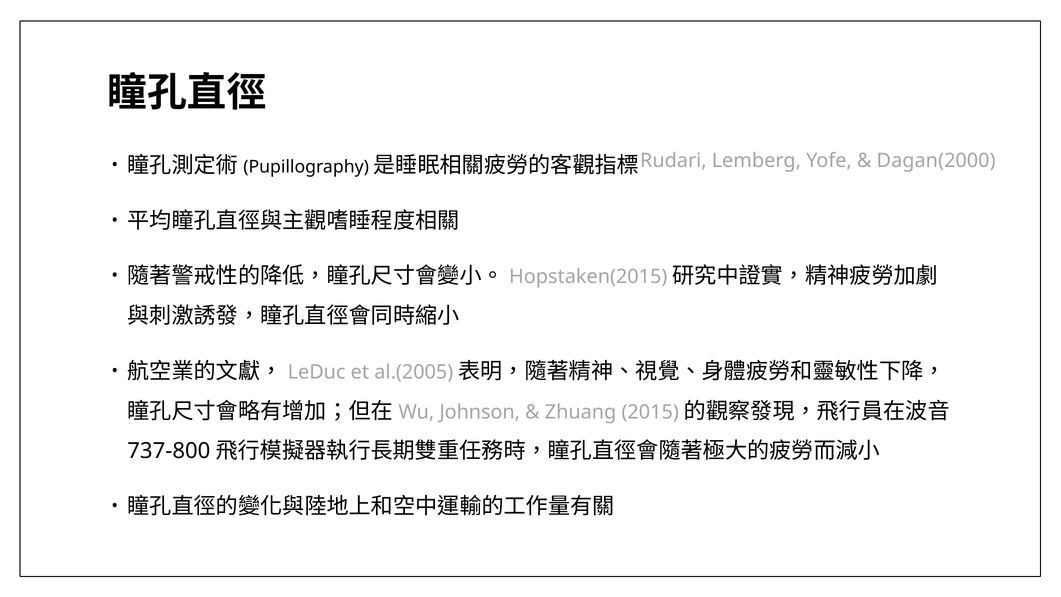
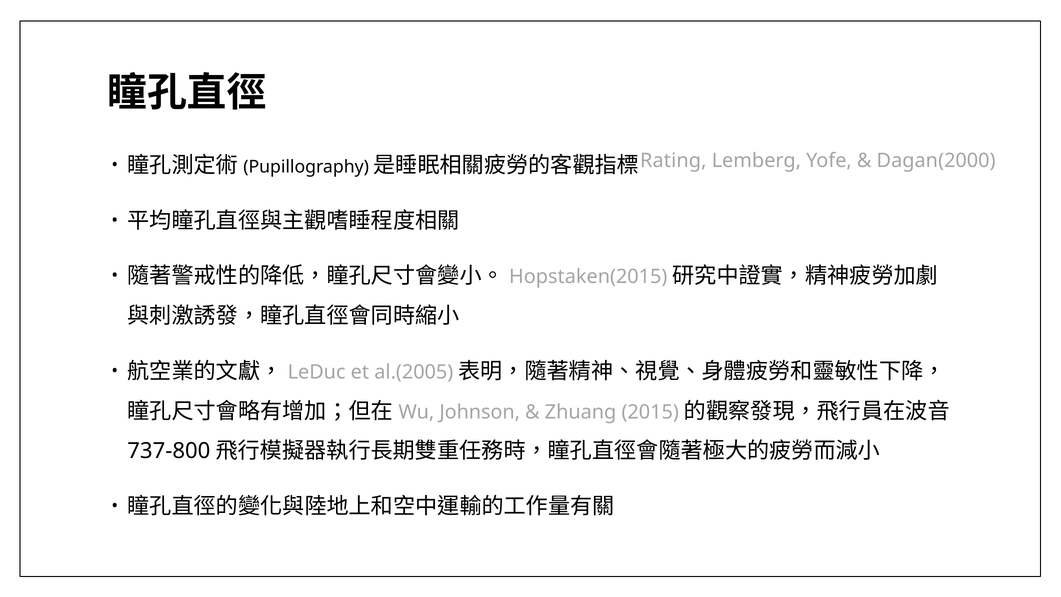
Rudari: Rudari -> Rating (673, 161)
